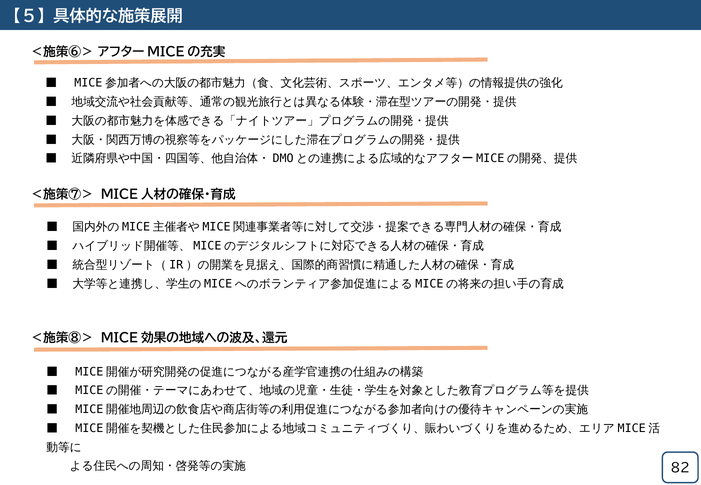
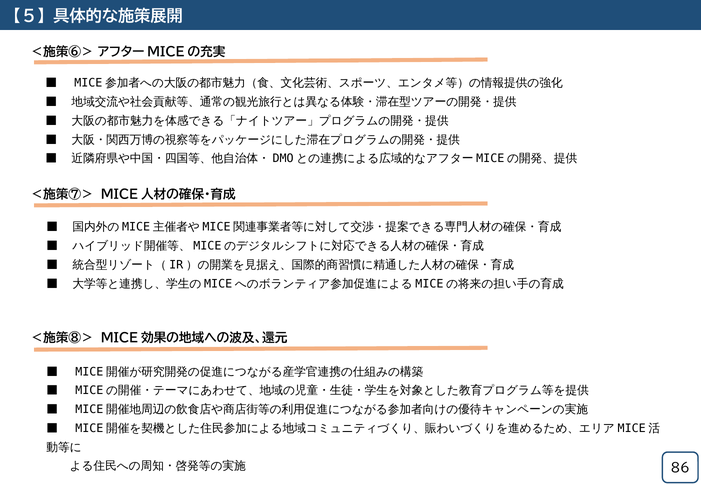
82: 82 -> 86 (680, 469)
